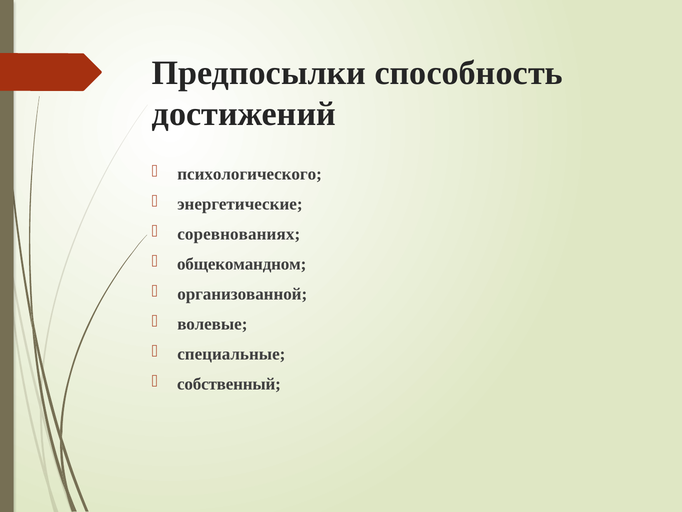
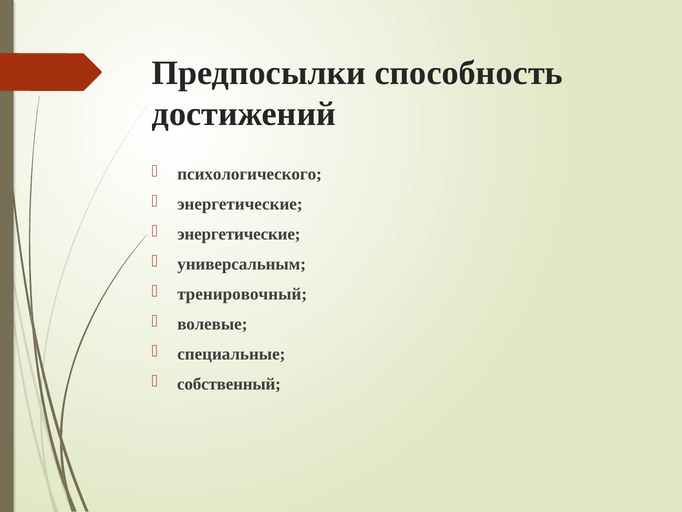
соревнованиях: соревнованиях -> энергетические (239, 234)
общекомандном: общекомандном -> универсальным (242, 264)
организованной: организованной -> тренировочный (242, 294)
